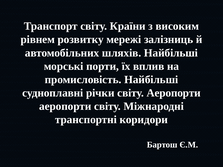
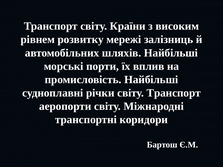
світу Аеропорти: Аеропорти -> Транспорт (174, 93)
